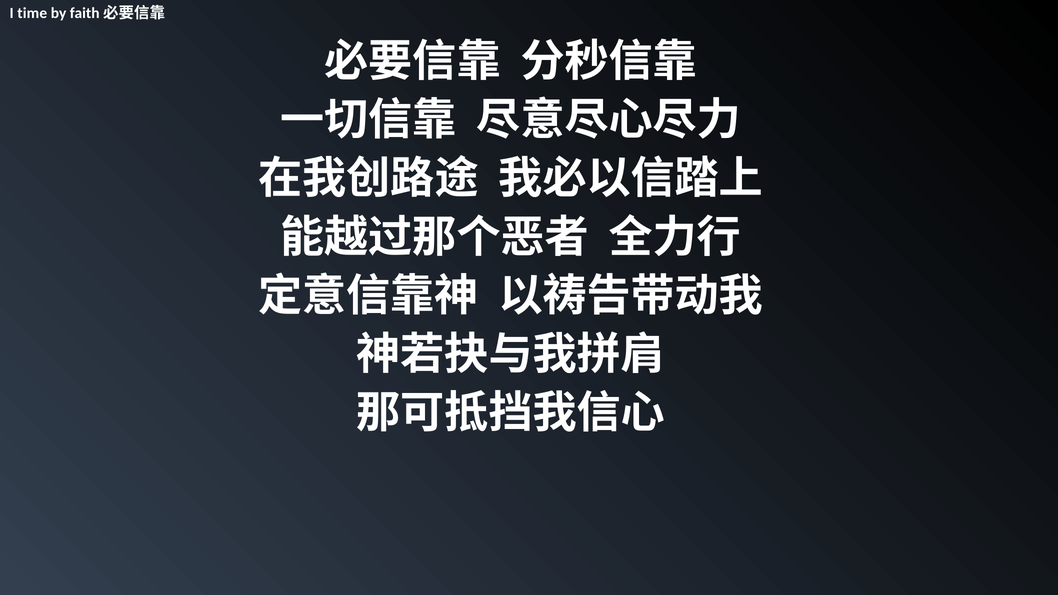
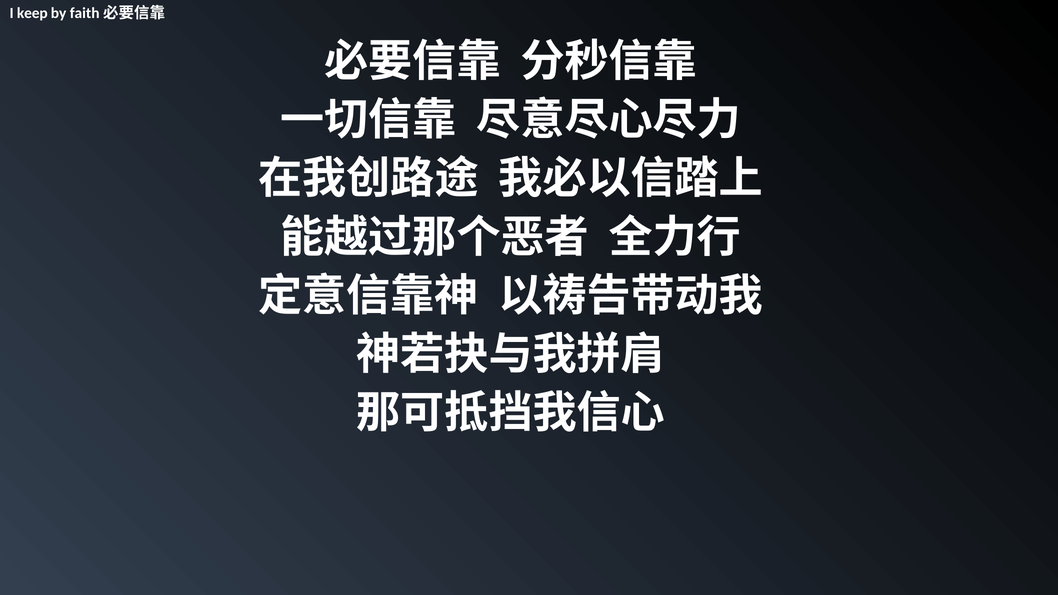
time: time -> keep (32, 13)
